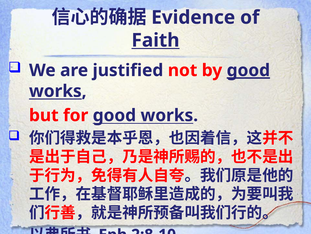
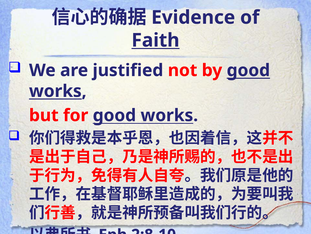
good underline: present -> none (248, 70)
